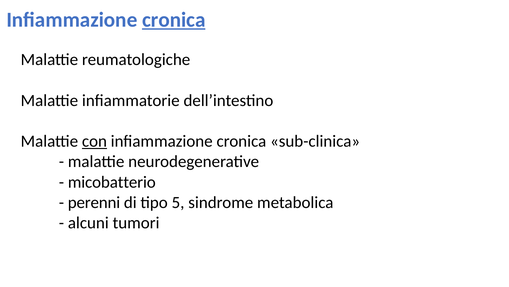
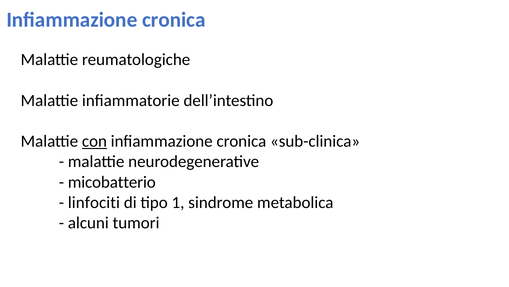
cronica underline: present -> none (174, 20)
perenni: perenni -> linfociti (94, 202)
5: 5 -> 1 (178, 202)
